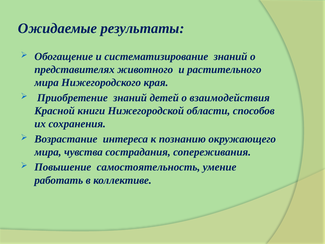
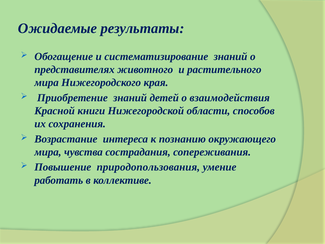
самостоятельность: самостоятельность -> природопользования (148, 167)
